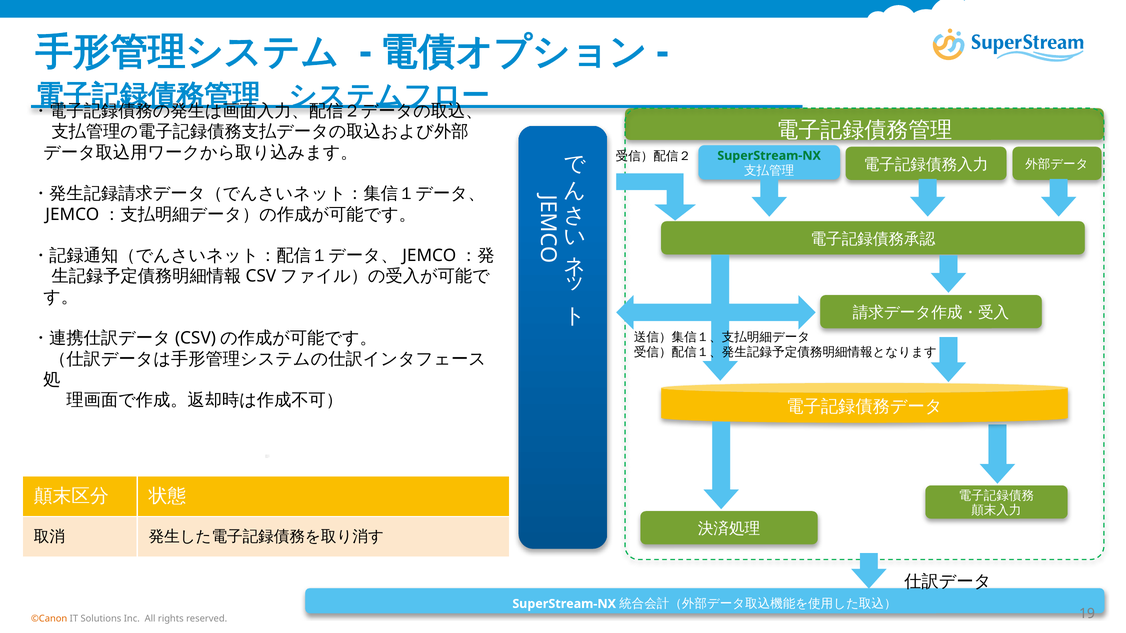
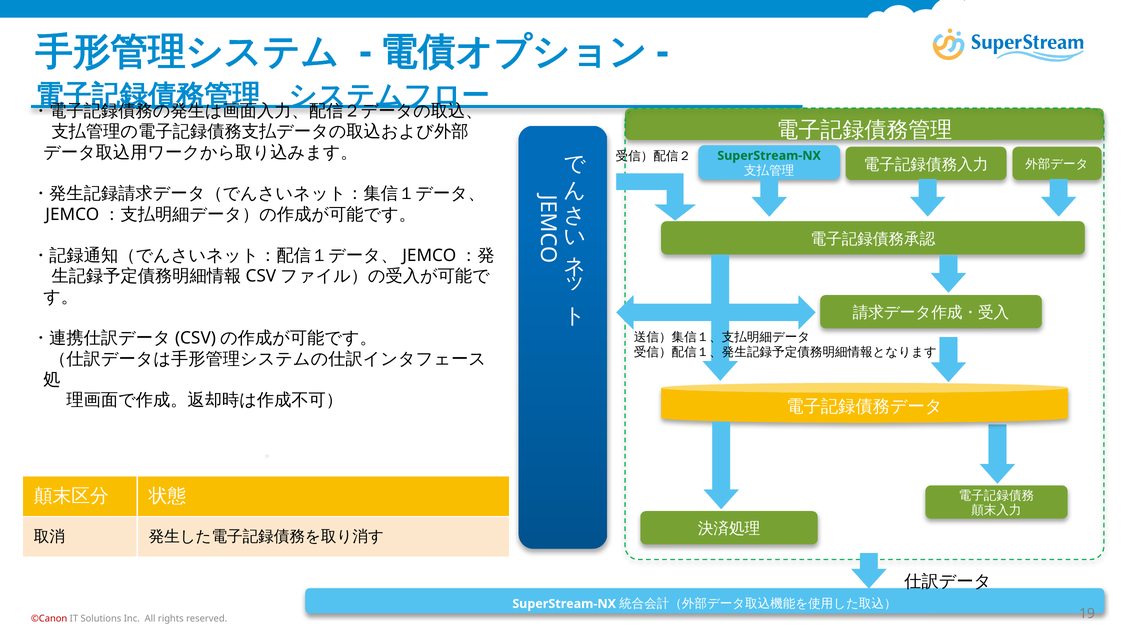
©Canon colour: orange -> red (49, 619)
